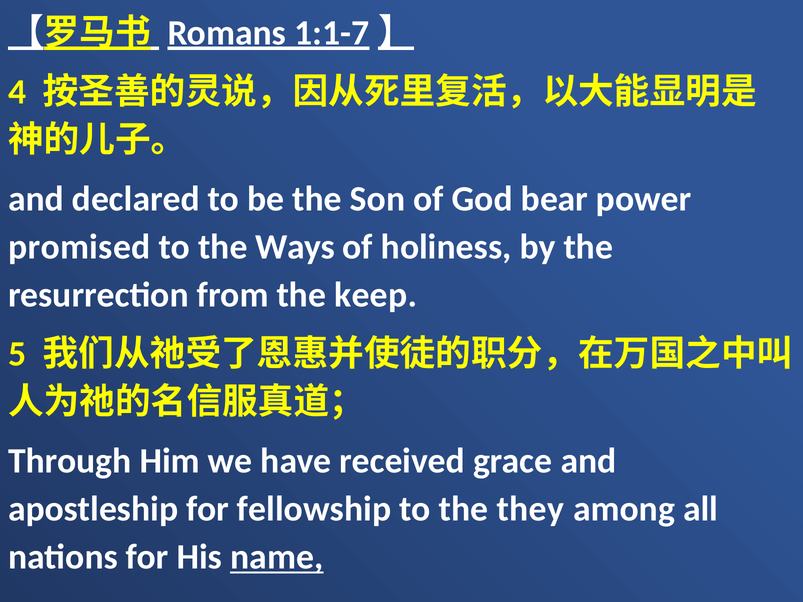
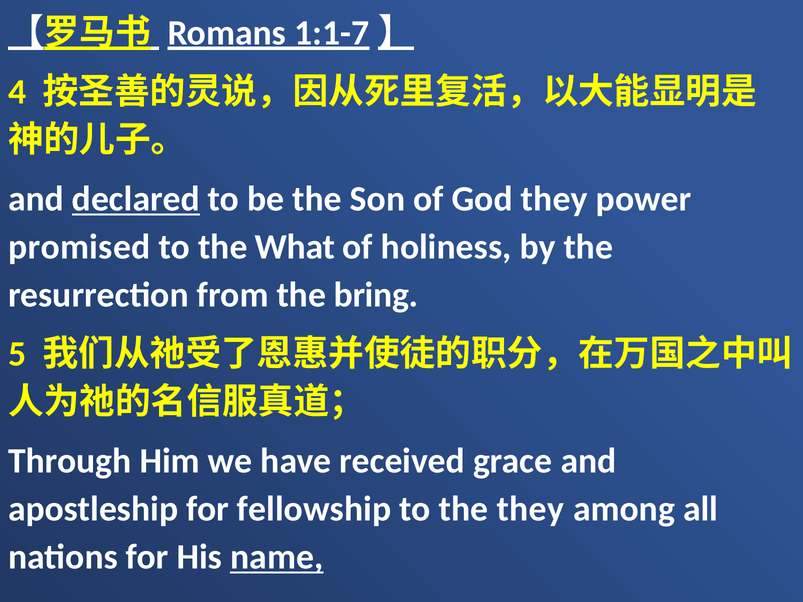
declared underline: none -> present (136, 199)
God bear: bear -> they (554, 199)
Ways: Ways -> What (295, 247)
keep: keep -> bring (376, 295)
